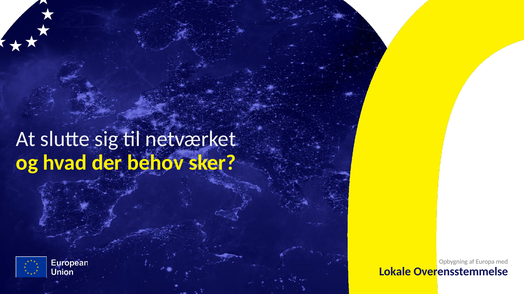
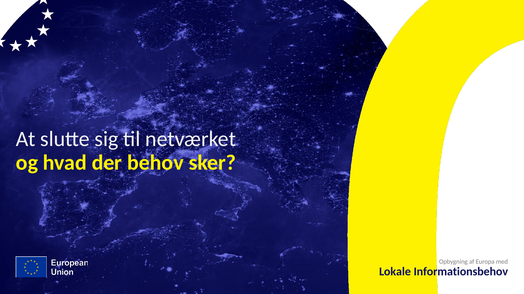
Overensstemmelse: Overensstemmelse -> Informationsbehov (461, 272)
